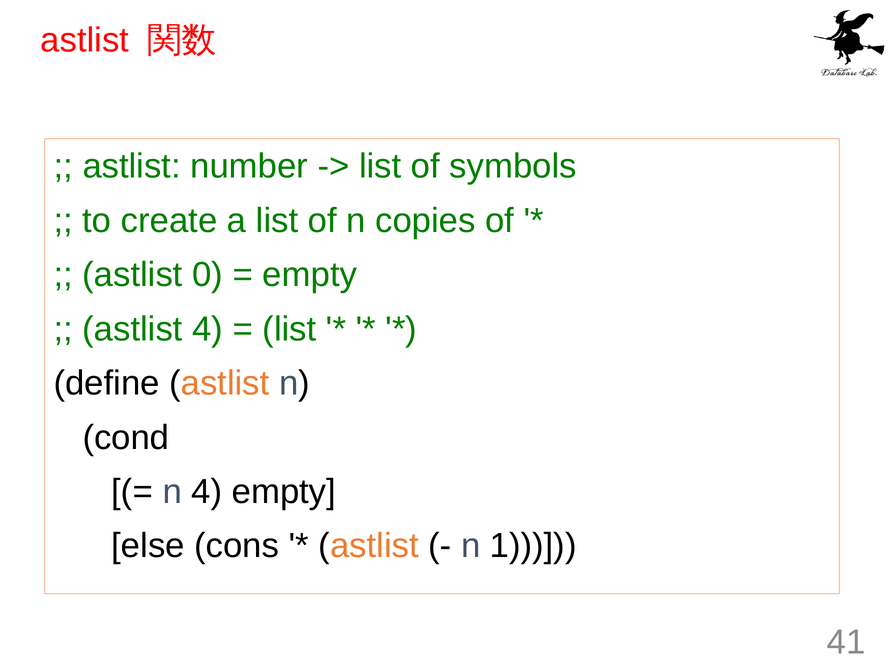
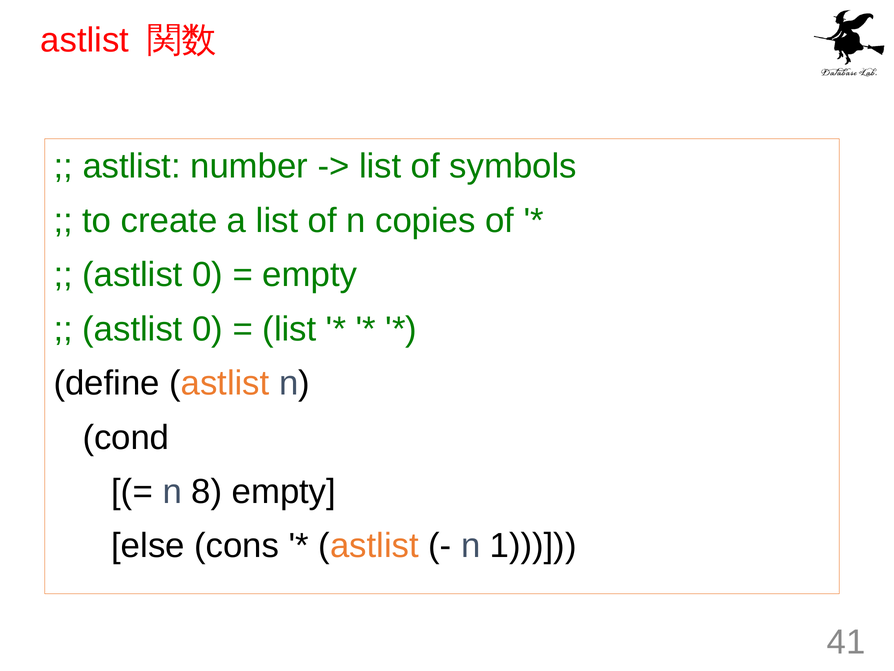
4: 4 -> 0 (208, 329)
n 4: 4 -> 8 (207, 491)
